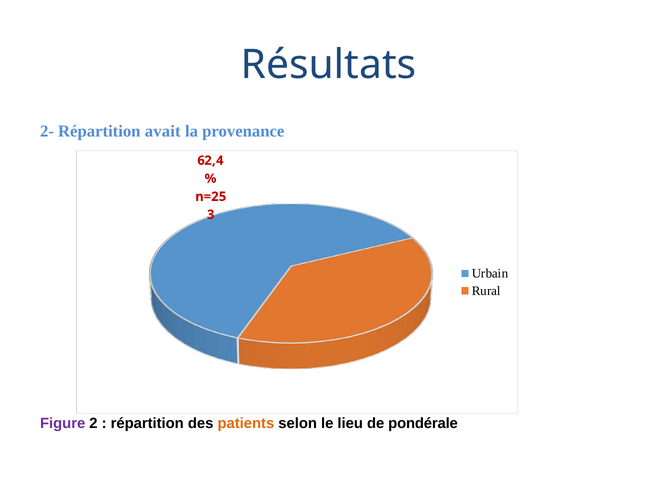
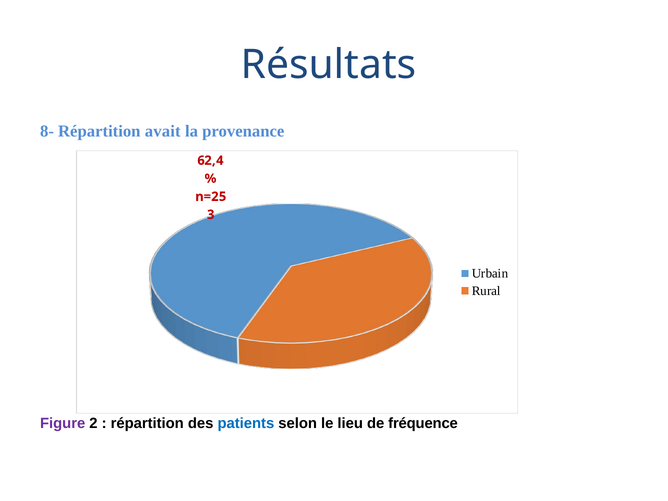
2-: 2- -> 8- (47, 131)
patients colour: orange -> blue (246, 424)
pondérale: pondérale -> fréquence (423, 424)
